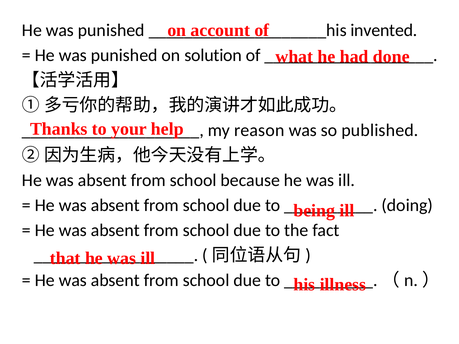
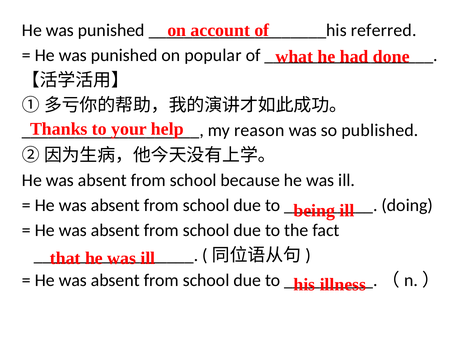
invented: invented -> referred (384, 30)
solution: solution -> popular (213, 55)
